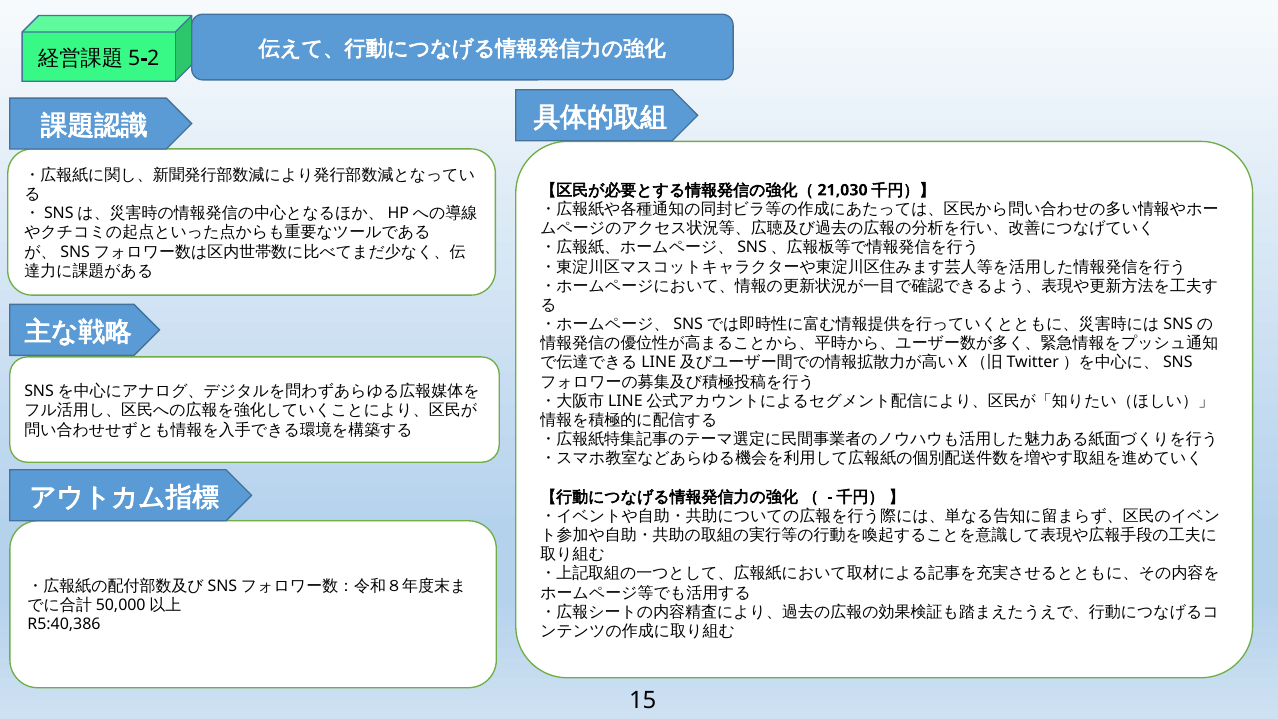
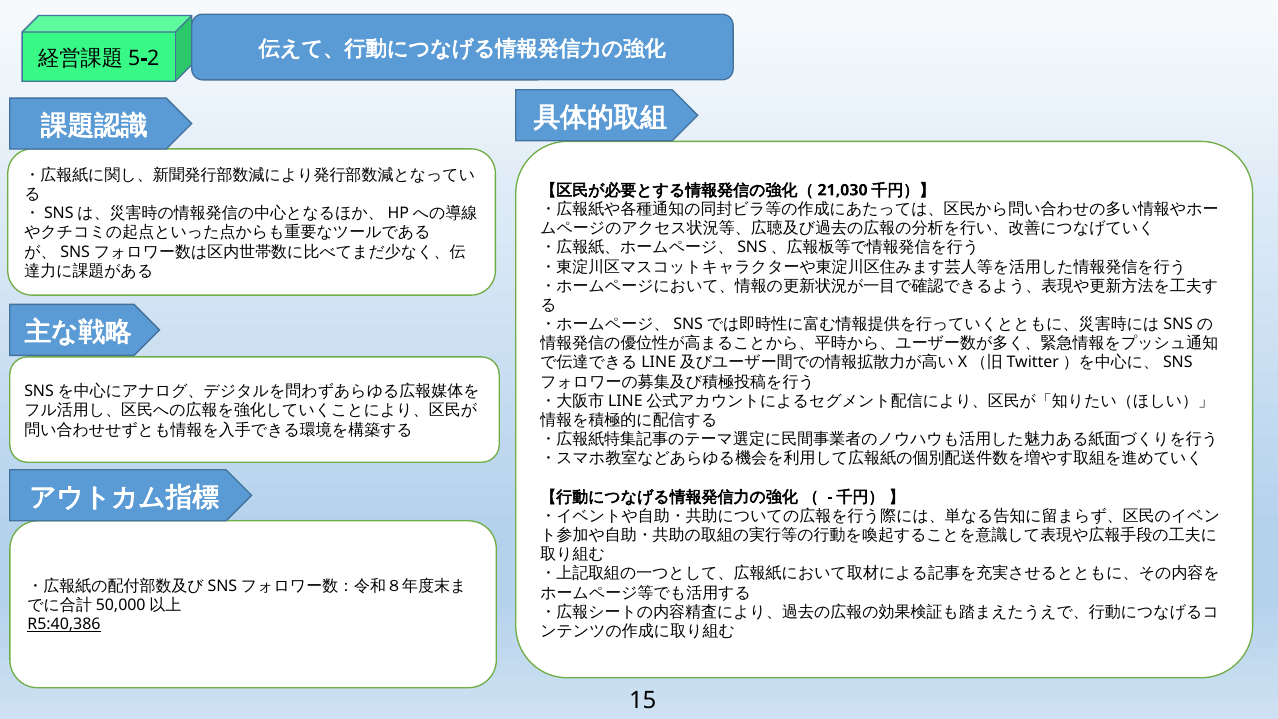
R5:40,386 underline: none -> present (64, 624)
